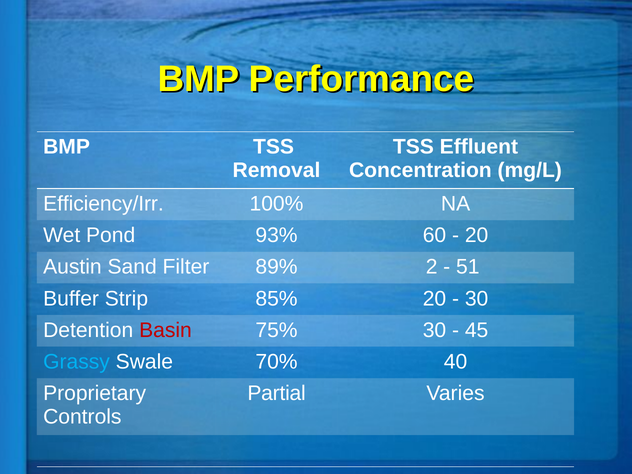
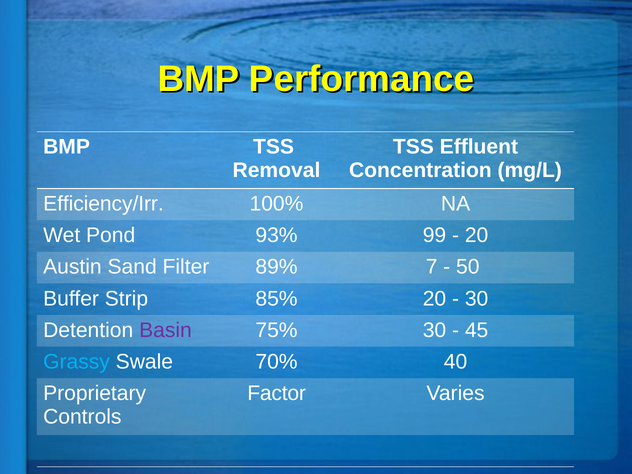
60: 60 -> 99 (435, 235)
2: 2 -> 7 (432, 267)
51: 51 -> 50 (468, 267)
Basin colour: red -> purple (165, 330)
Partial: Partial -> Factor (277, 393)
